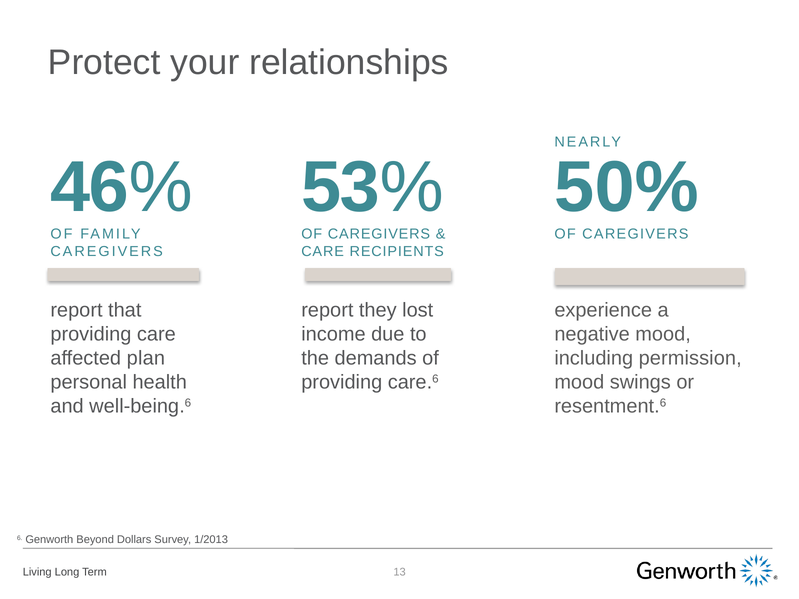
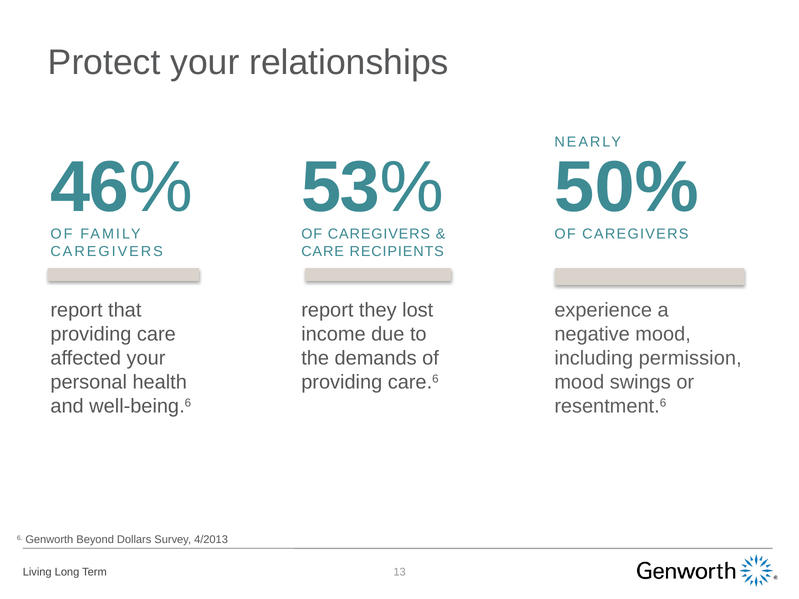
affected plan: plan -> your (146, 358)
1/2013: 1/2013 -> 4/2013 (211, 540)
